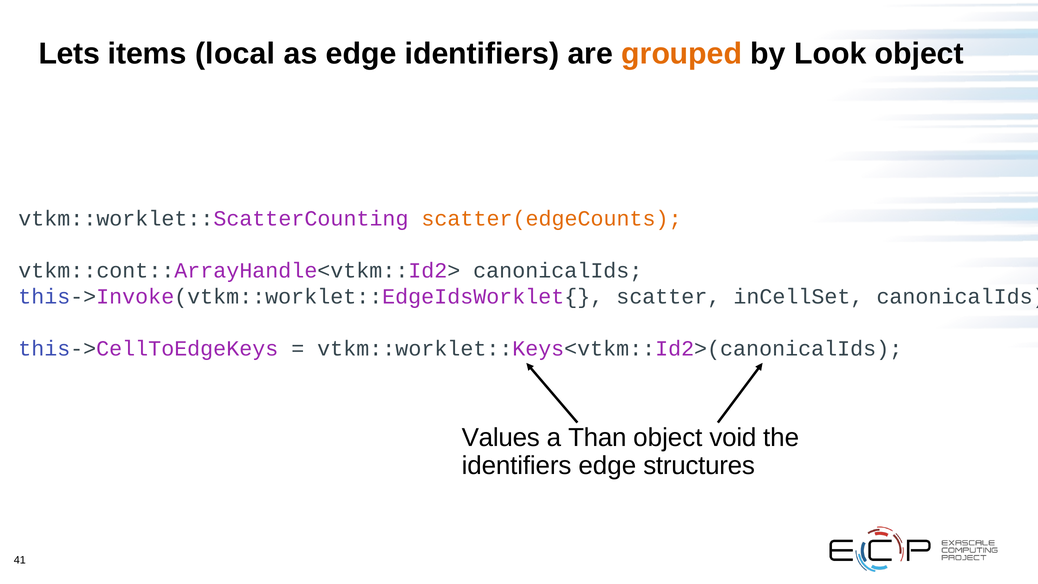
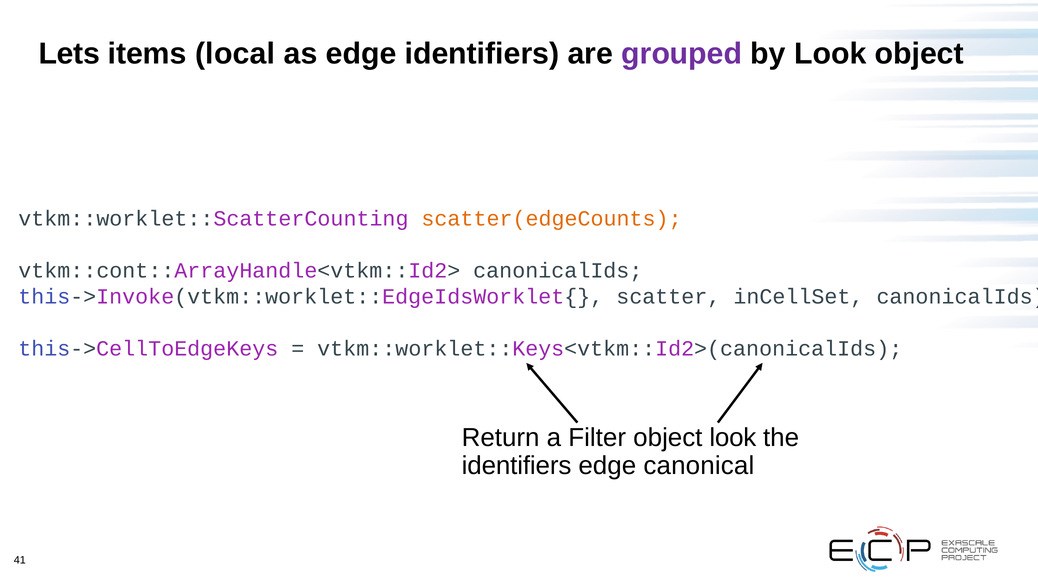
grouped colour: orange -> purple (682, 54)
Values: Values -> Return (501, 438)
Than: Than -> Filter (597, 438)
object void: void -> look (733, 438)
structures: structures -> canonical (699, 466)
